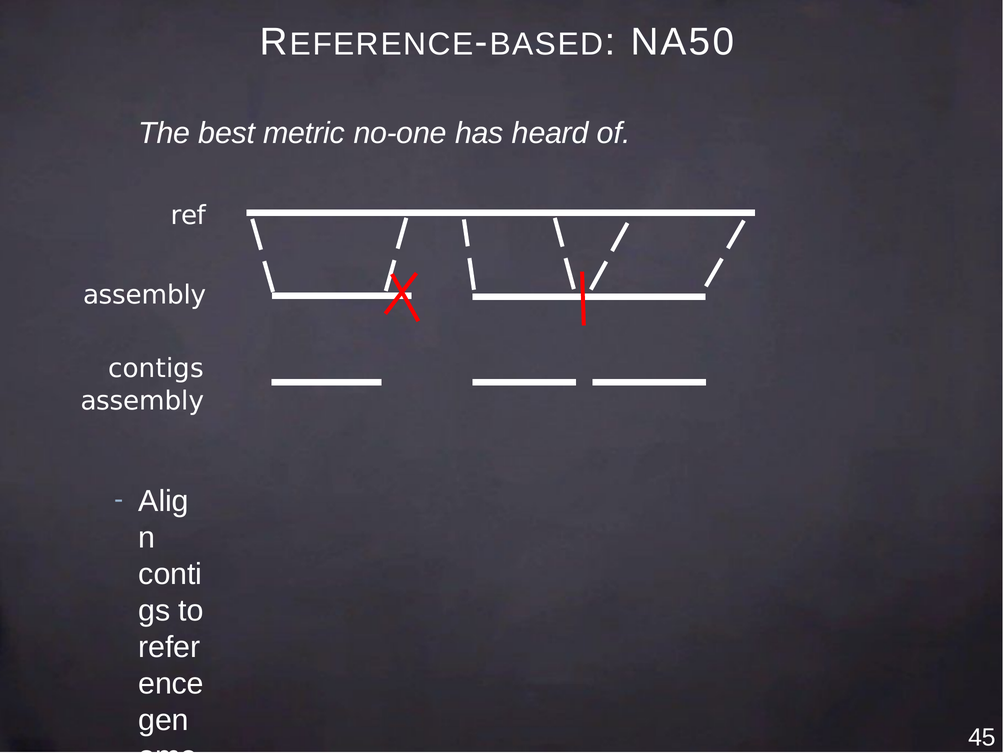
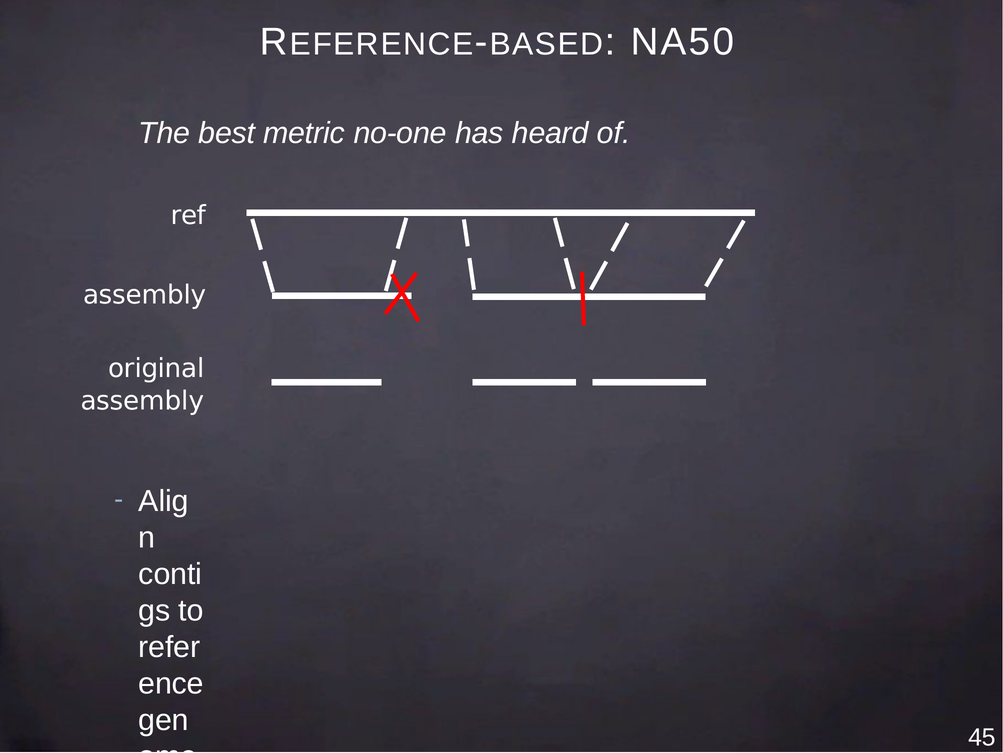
contigs: contigs -> original (156, 368)
